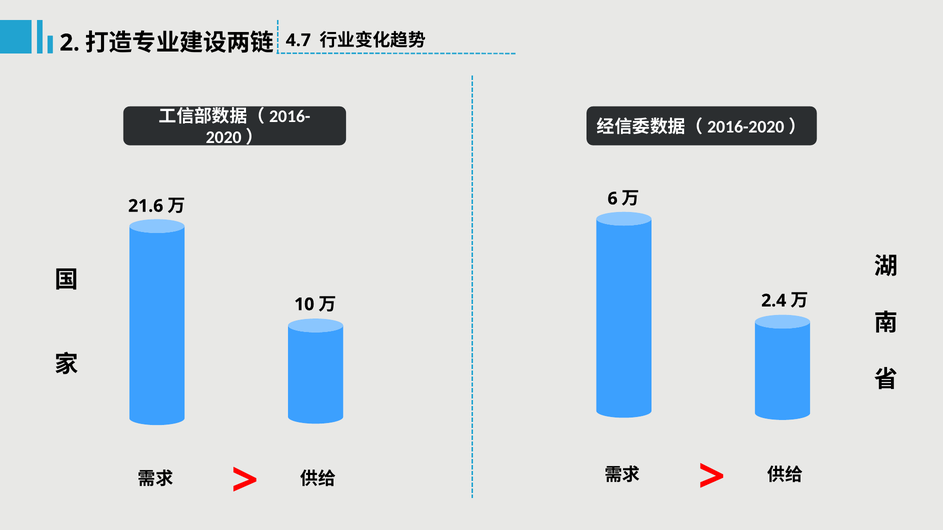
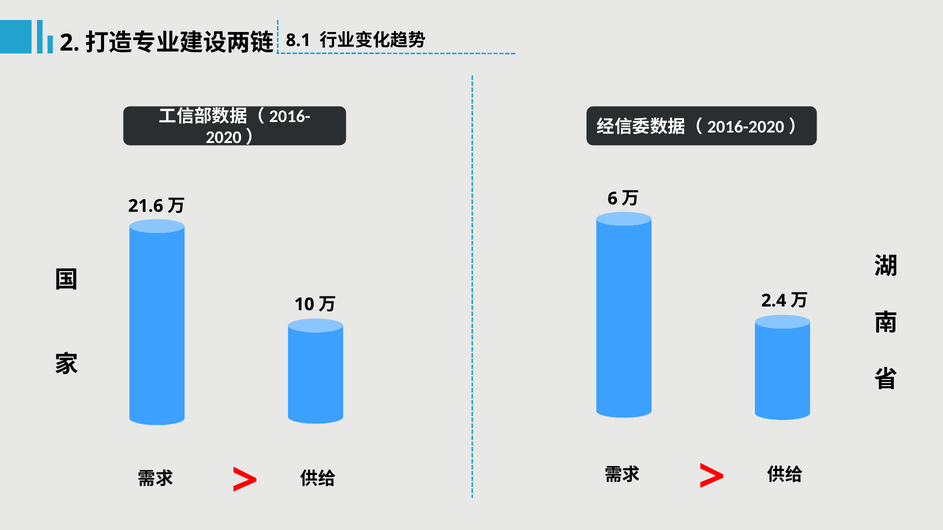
4.7: 4.7 -> 8.1 (298, 40)
